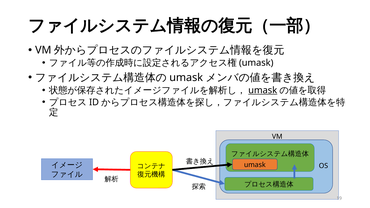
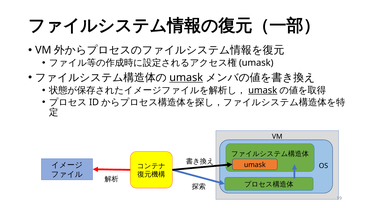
umask underline: none -> present (186, 78)
